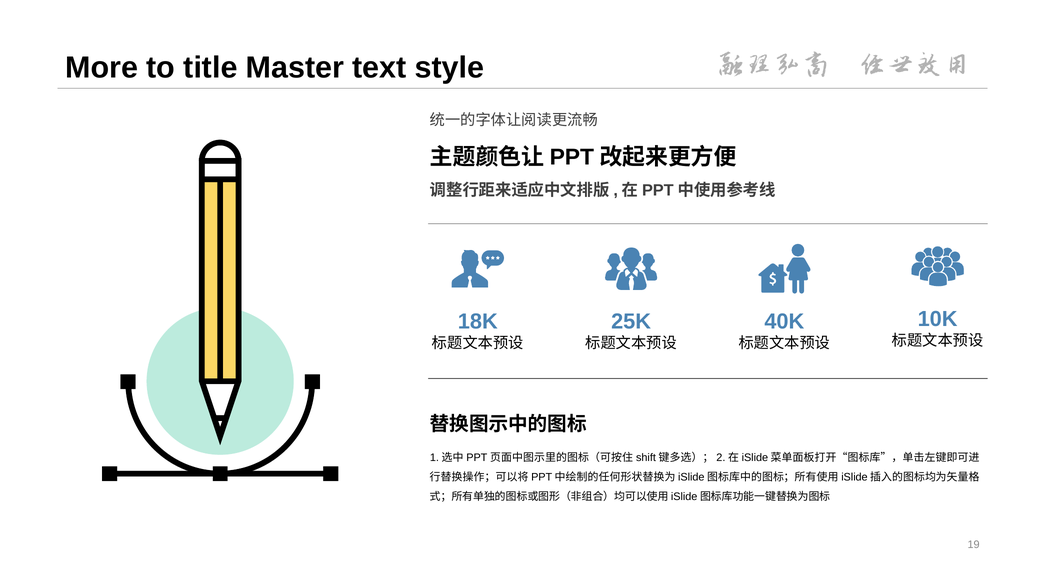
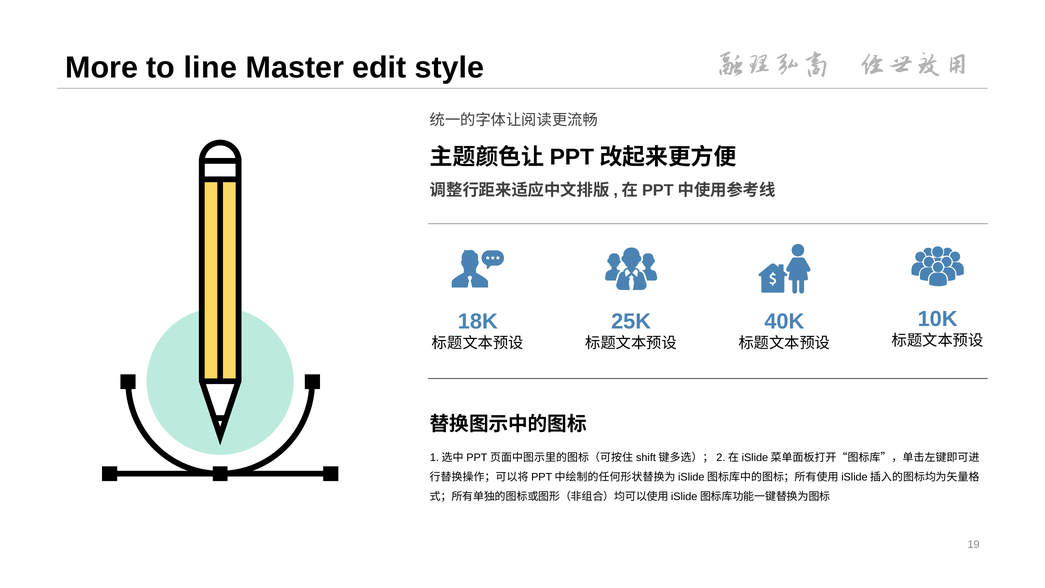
title: title -> line (210, 68)
text: text -> edit (379, 68)
